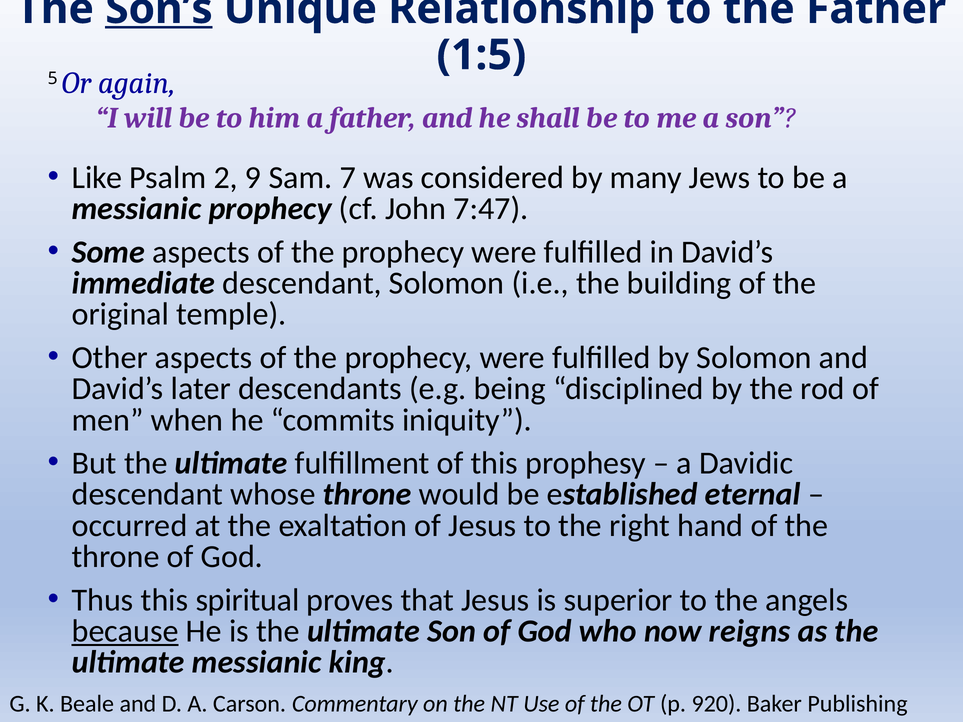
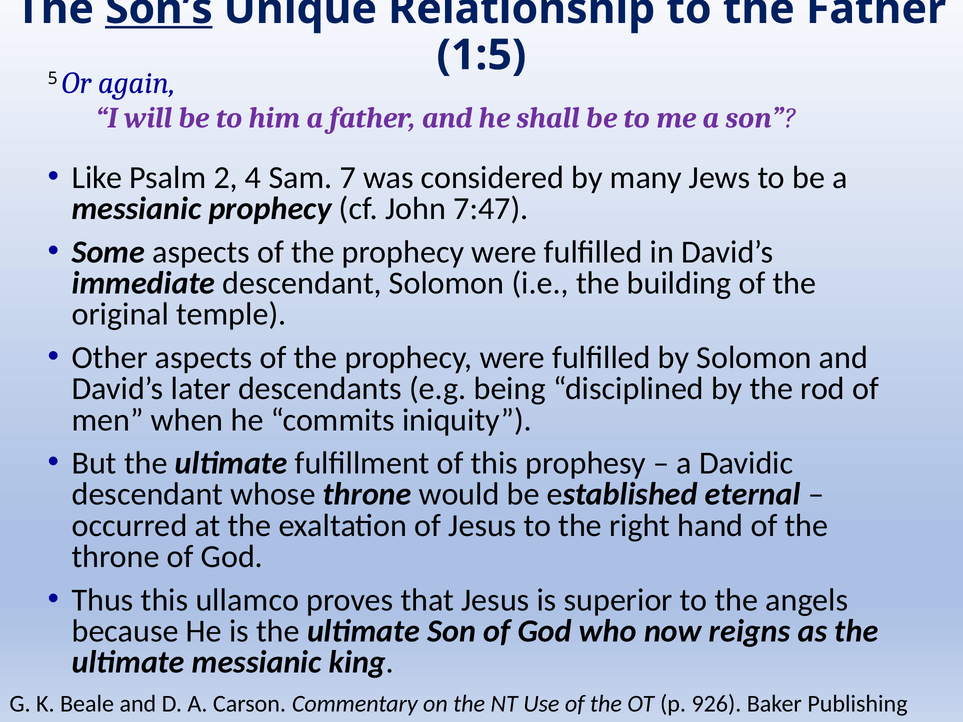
9: 9 -> 4 (253, 178)
spiritual: spiritual -> ullamco (247, 600)
because underline: present -> none (125, 631)
920: 920 -> 926 (716, 704)
